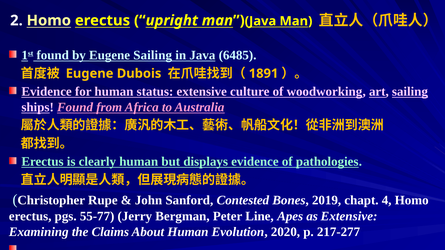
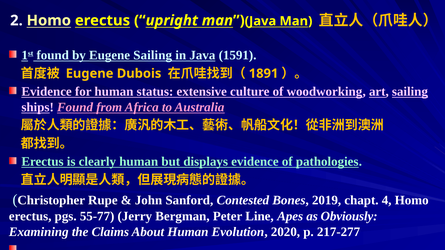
6485: 6485 -> 1591 (238, 55)
as Extensive: Extensive -> Obviously (349, 216)
